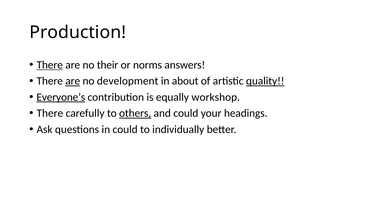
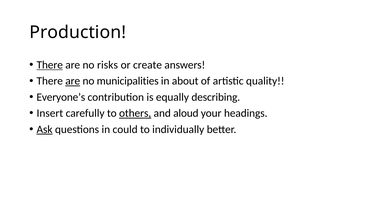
their: their -> risks (107, 65)
norms: norms -> create (147, 65)
development: development -> municipalities (128, 81)
quality underline: present -> none (265, 81)
Everyone’s underline: present -> none (61, 97)
workshop: workshop -> describing (216, 97)
There: There -> Insert (50, 114)
and could: could -> aloud (186, 114)
Ask underline: none -> present (45, 130)
